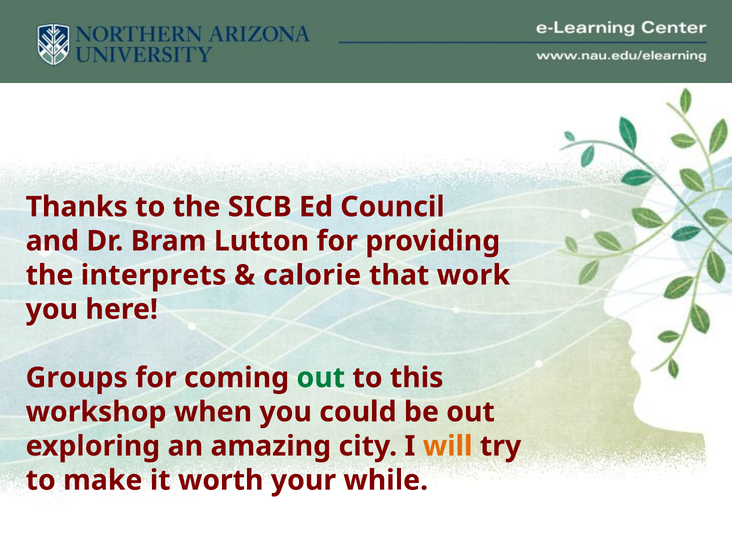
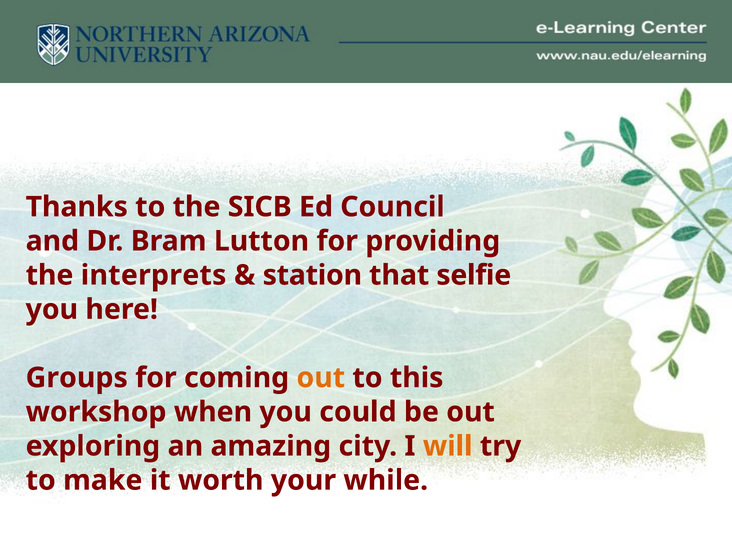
calorie: calorie -> station (312, 275)
work: work -> selfie (474, 275)
out colour: green -> orange (321, 378)
